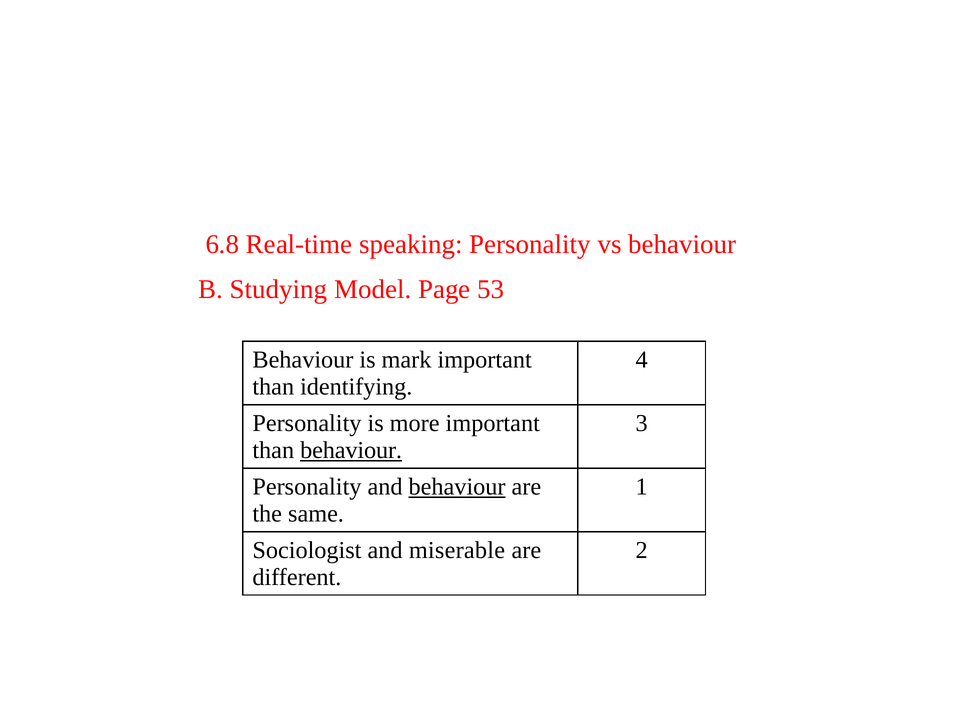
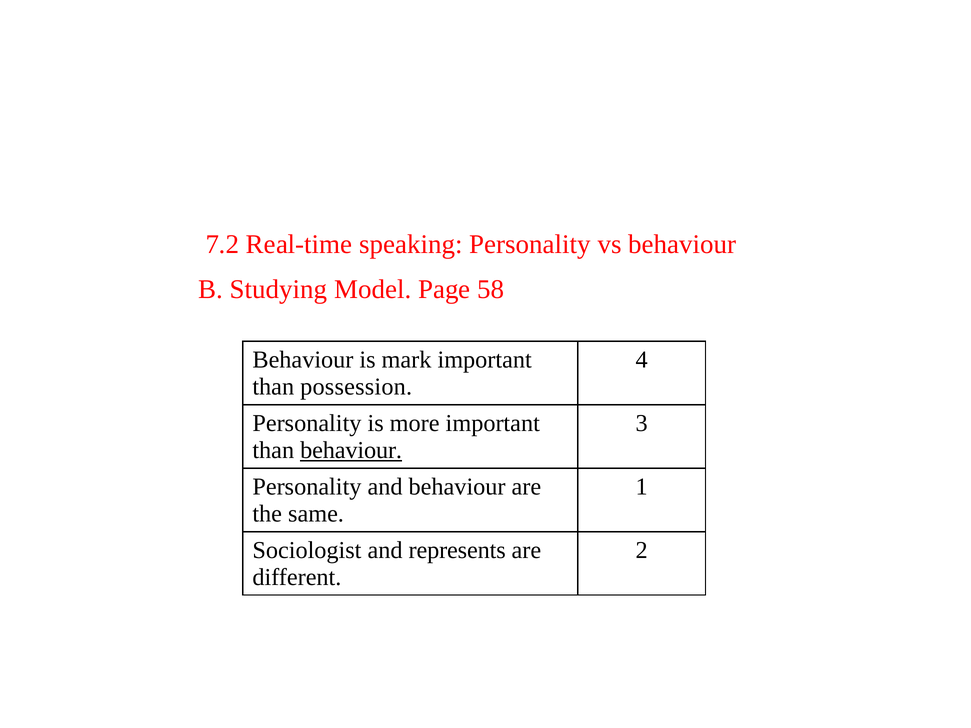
6.8: 6.8 -> 7.2 (222, 245)
53: 53 -> 58 (491, 290)
identifying: identifying -> possession (356, 387)
behaviour underline: present -> none (457, 487)
miserable: miserable -> represents (457, 550)
